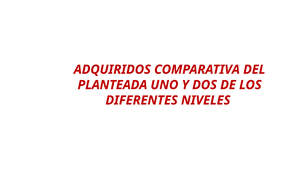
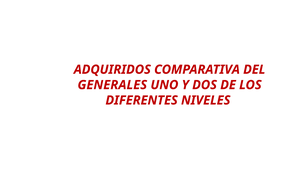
PLANTEADA: PLANTEADA -> GENERALES (112, 85)
